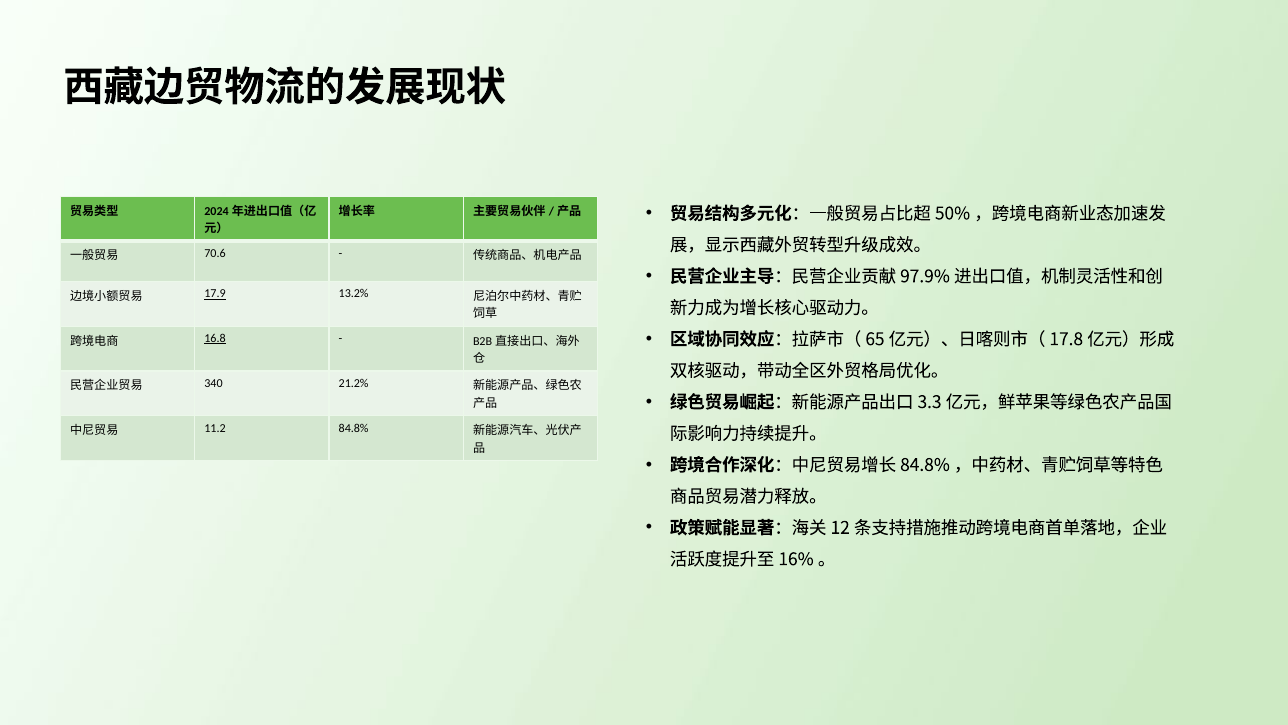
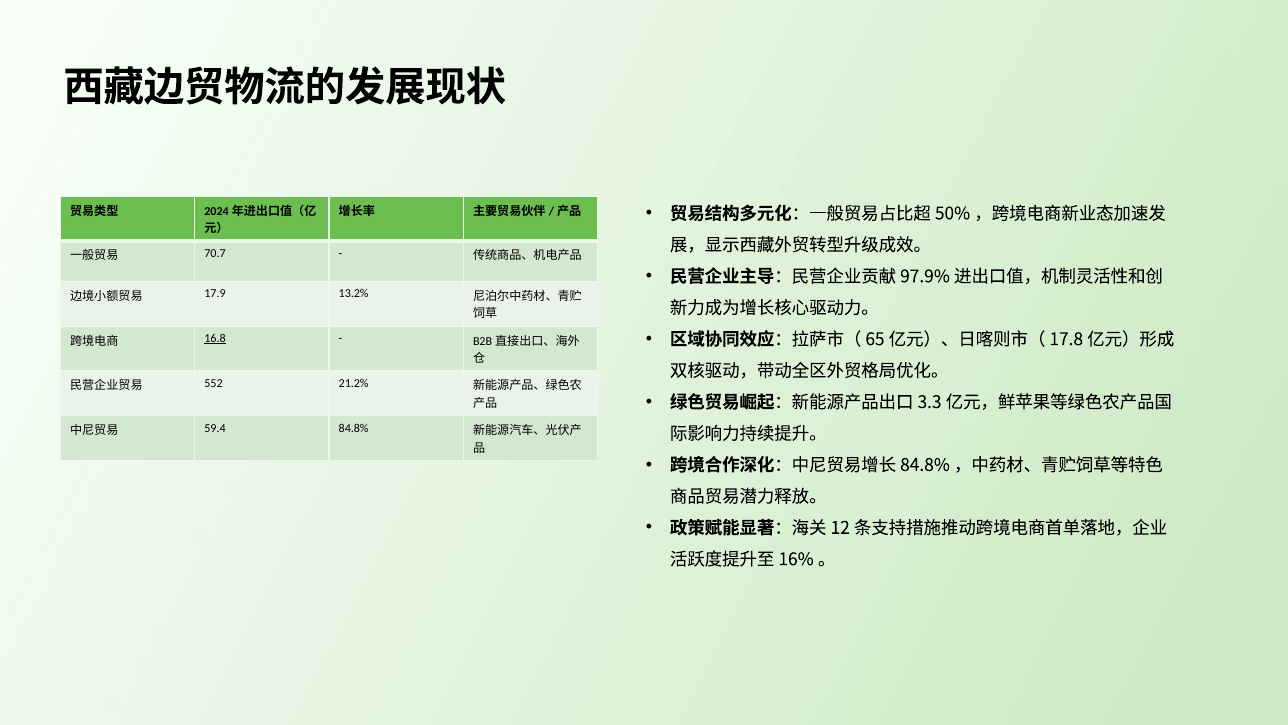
70.6: 70.6 -> 70.7 (215, 253)
17.9 underline: present -> none (215, 293)
340: 340 -> 552 (214, 383)
11.2: 11.2 -> 59.4 (215, 428)
